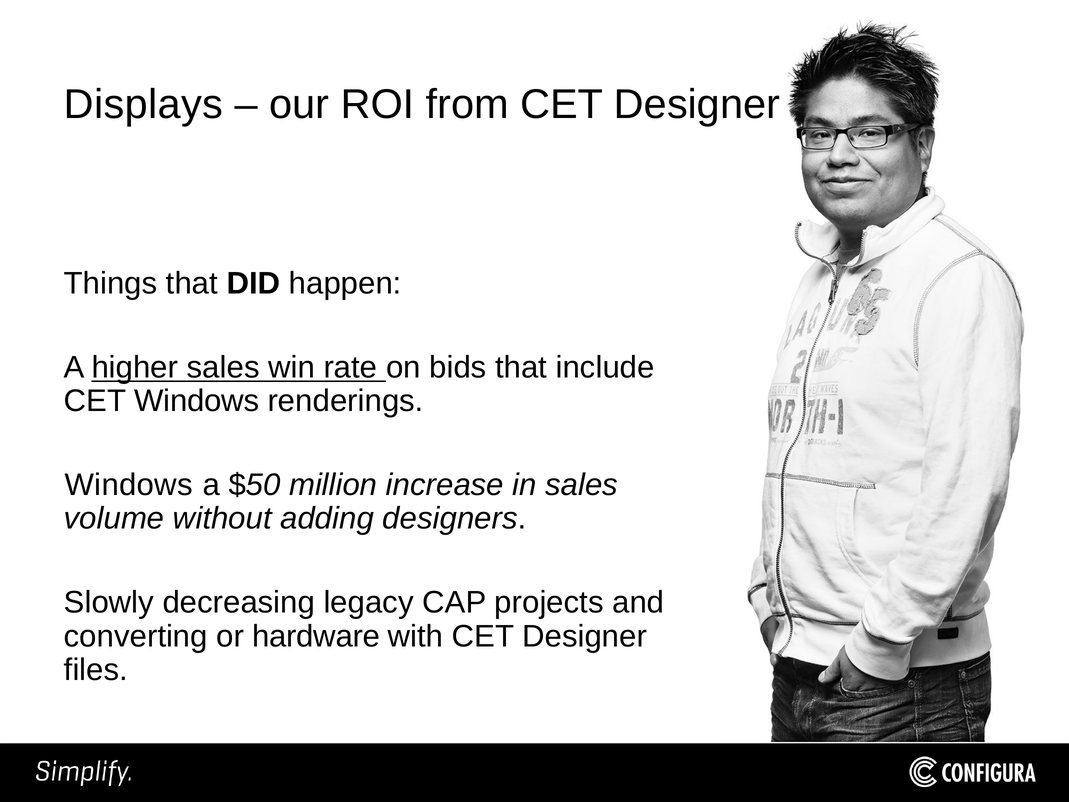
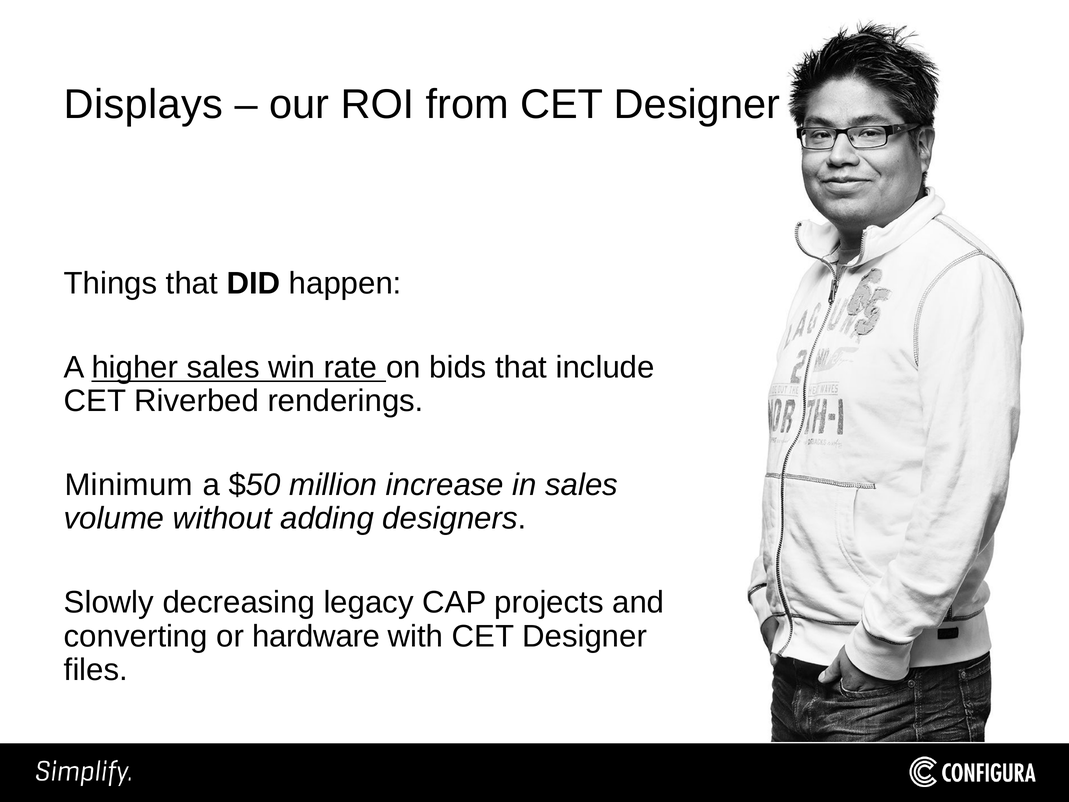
CET Windows: Windows -> Riverbed (197, 401)
Windows: Windows -> Minimum (129, 485)
